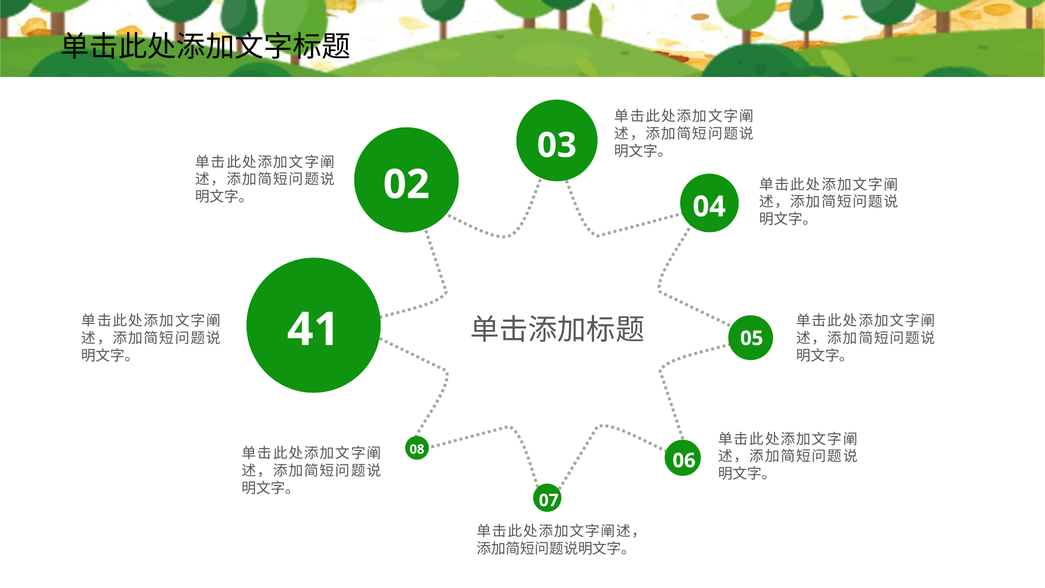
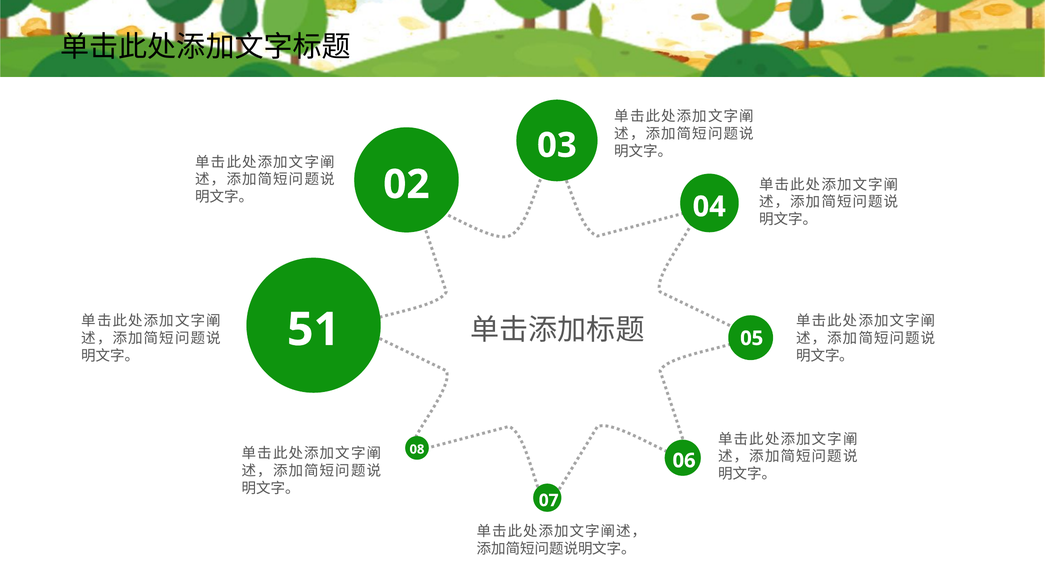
41: 41 -> 51 (314, 330)
